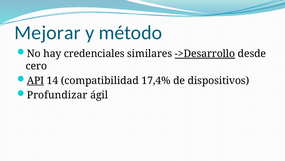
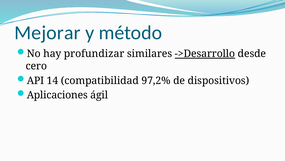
credenciales: credenciales -> profundizar (94, 54)
API underline: present -> none (35, 80)
17,4%: 17,4% -> 97,2% (156, 80)
Profundizar: Profundizar -> Aplicaciones (57, 95)
